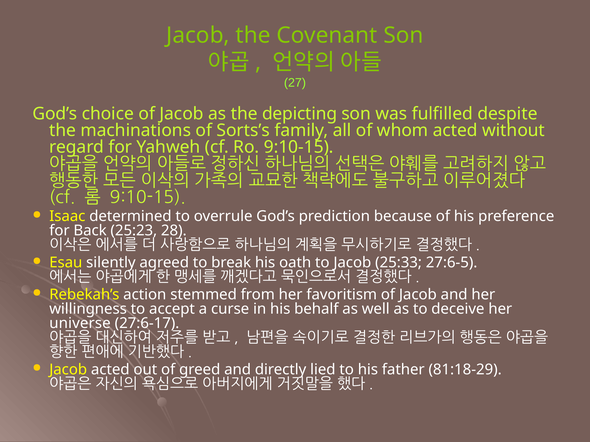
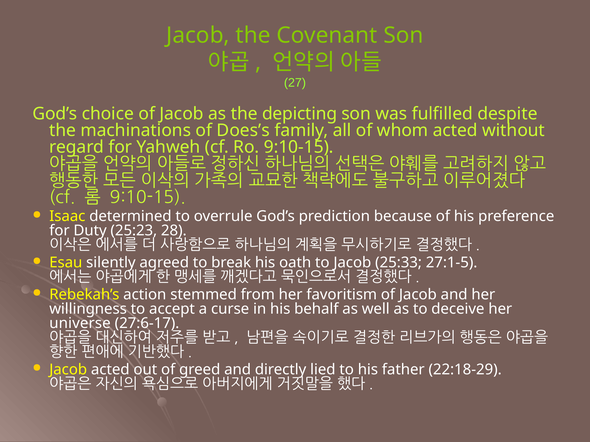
Sorts’s: Sorts’s -> Does’s (243, 131)
Back: Back -> Duty (90, 231)
27:6-5: 27:6-5 -> 27:1-5 (452, 263)
81:18-29: 81:18-29 -> 22:18-29 (465, 370)
